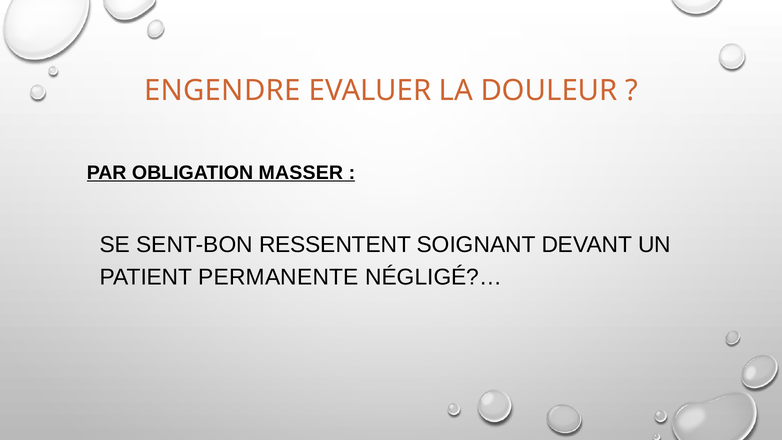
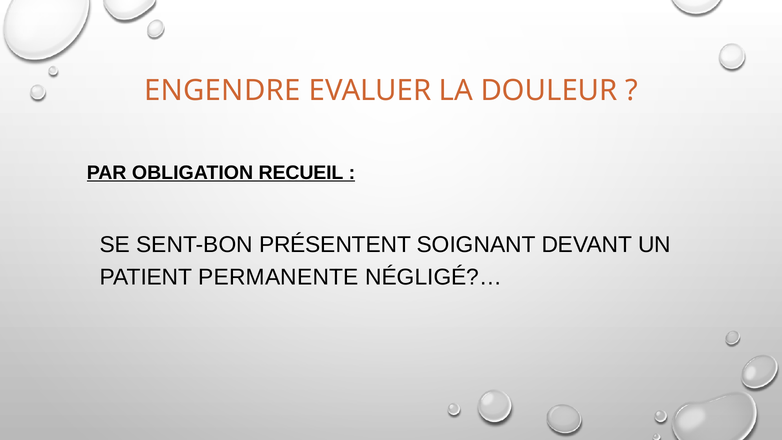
MASSER: MASSER -> RECUEIL (301, 173)
RESSENTENT: RESSENTENT -> PRÉSENTENT (335, 244)
